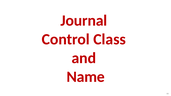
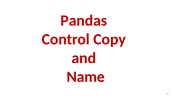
Journal: Journal -> Pandas (84, 21)
Class: Class -> Copy (110, 39)
